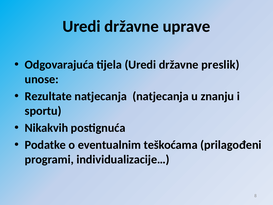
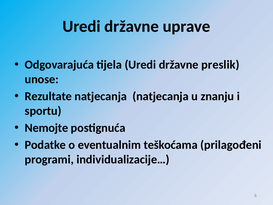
Nikakvih: Nikakvih -> Nemojte (46, 128)
